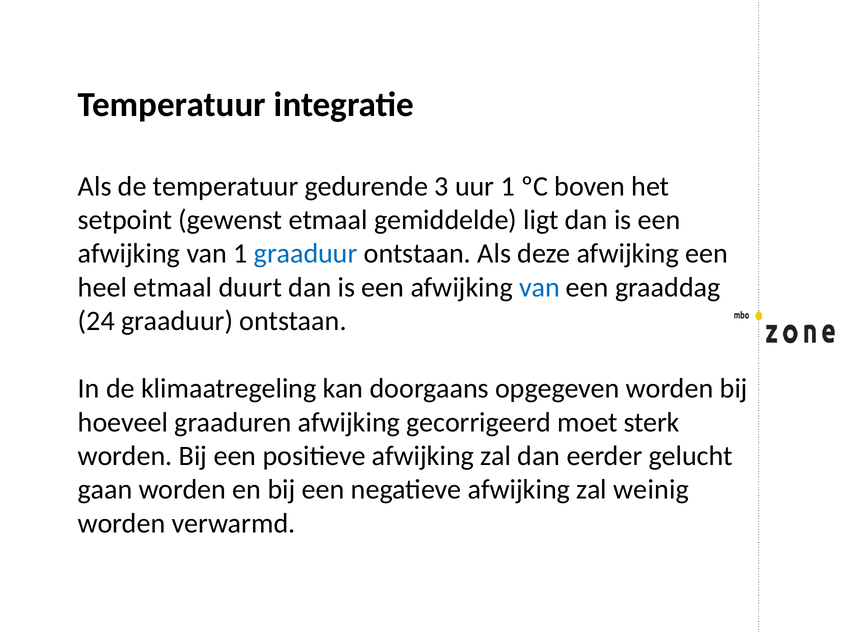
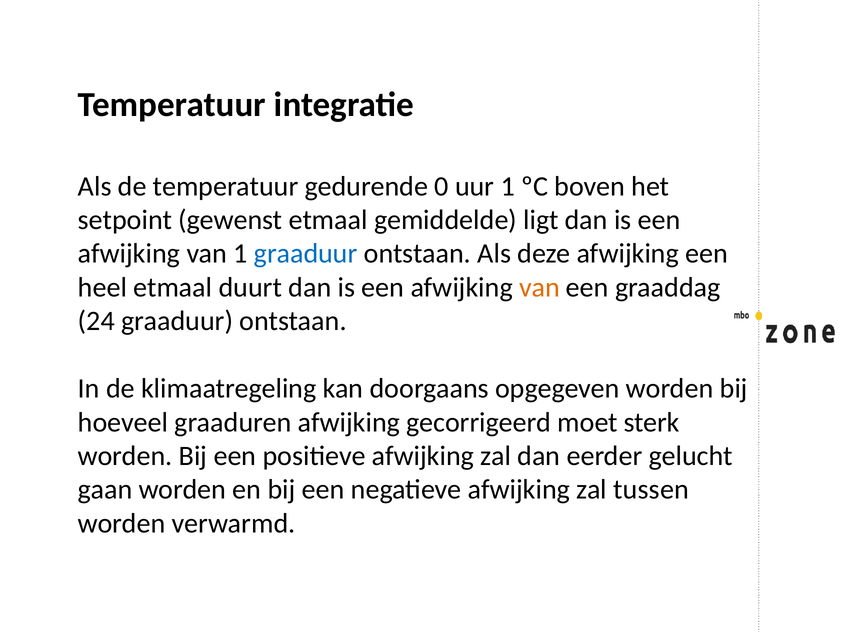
3: 3 -> 0 (441, 186)
van colour: blue -> orange (539, 288)
weinig: weinig -> tussen (651, 490)
